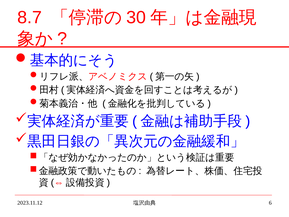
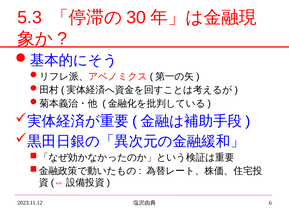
8.7: 8.7 -> 5.3 (30, 17)
